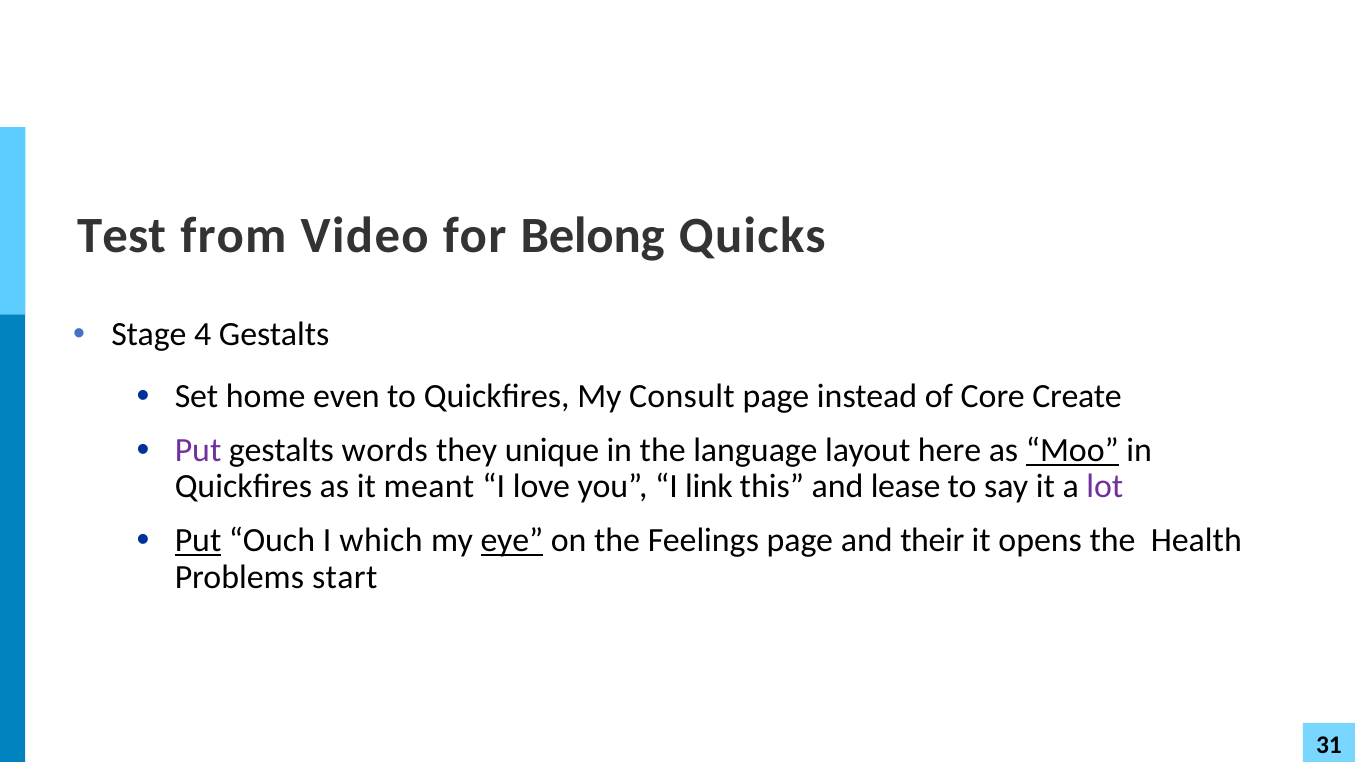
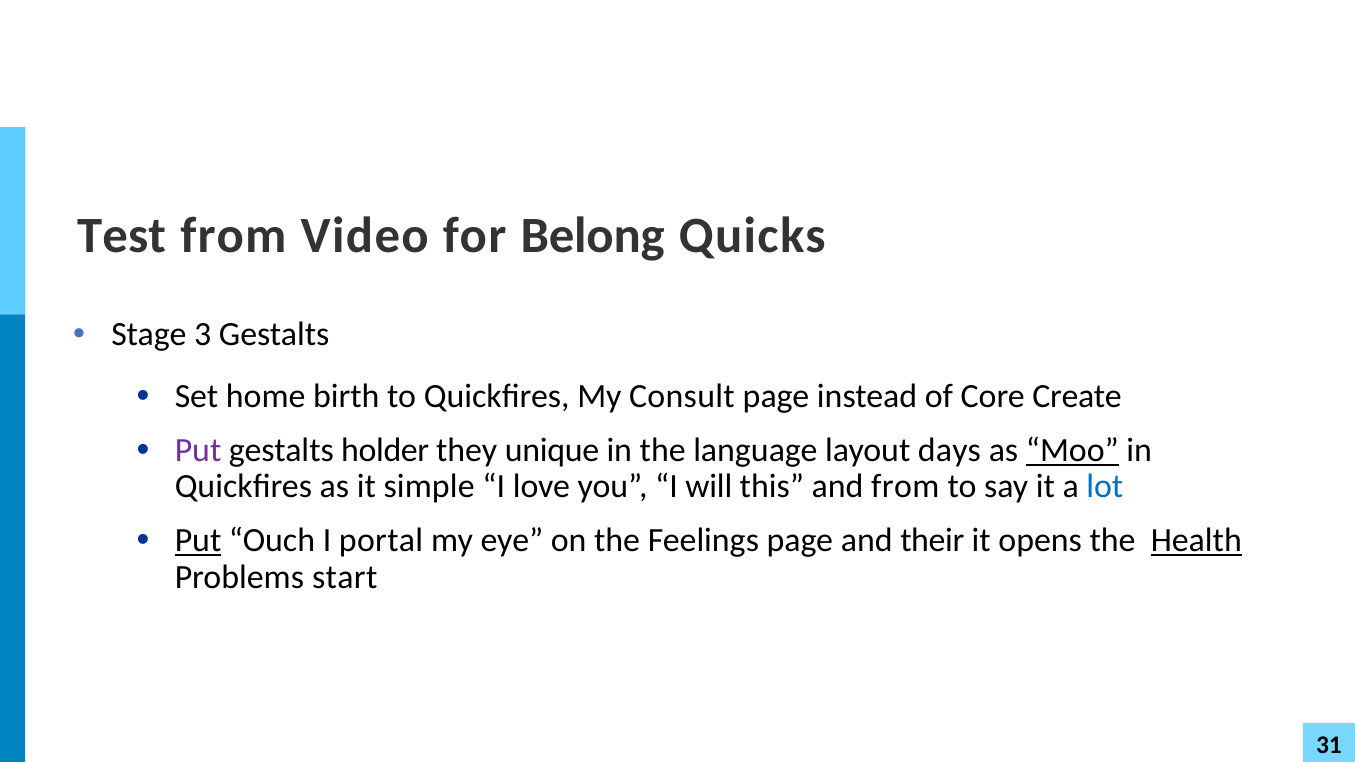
4: 4 -> 3 (203, 335)
even: even -> birth (346, 397)
words: words -> holder (385, 450)
here: here -> days (949, 450)
meant: meant -> simple (429, 487)
link: link -> will (709, 487)
and lease: lease -> from (905, 487)
lot colour: purple -> blue (1105, 487)
which: which -> portal (381, 540)
eye underline: present -> none (512, 540)
Health underline: none -> present (1196, 540)
